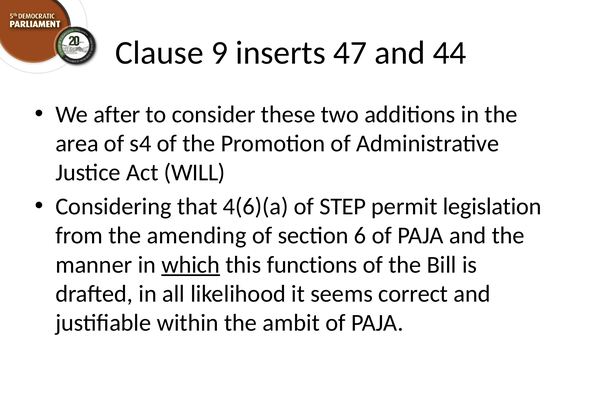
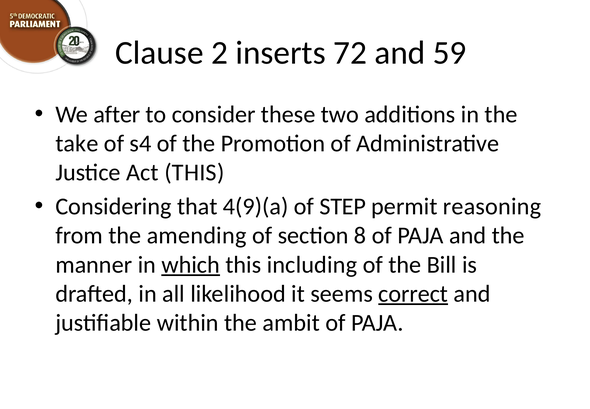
9: 9 -> 2 (219, 53)
47: 47 -> 72 (350, 53)
44: 44 -> 59 (450, 53)
area: area -> take (77, 143)
Act WILL: WILL -> THIS (194, 172)
4(6)(a: 4(6)(a -> 4(9)(a (256, 206)
legislation: legislation -> reasoning (492, 206)
6: 6 -> 8 (360, 235)
functions: functions -> including (312, 264)
correct underline: none -> present (413, 293)
